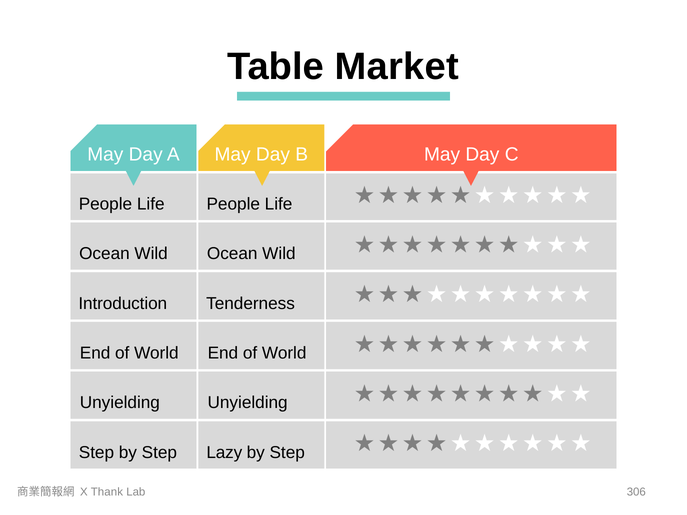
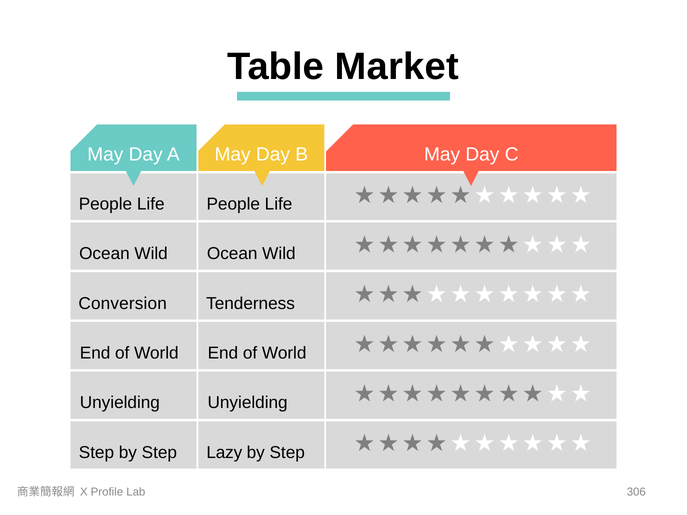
Introduction: Introduction -> Conversion (123, 304)
Thank: Thank -> Profile (107, 492)
